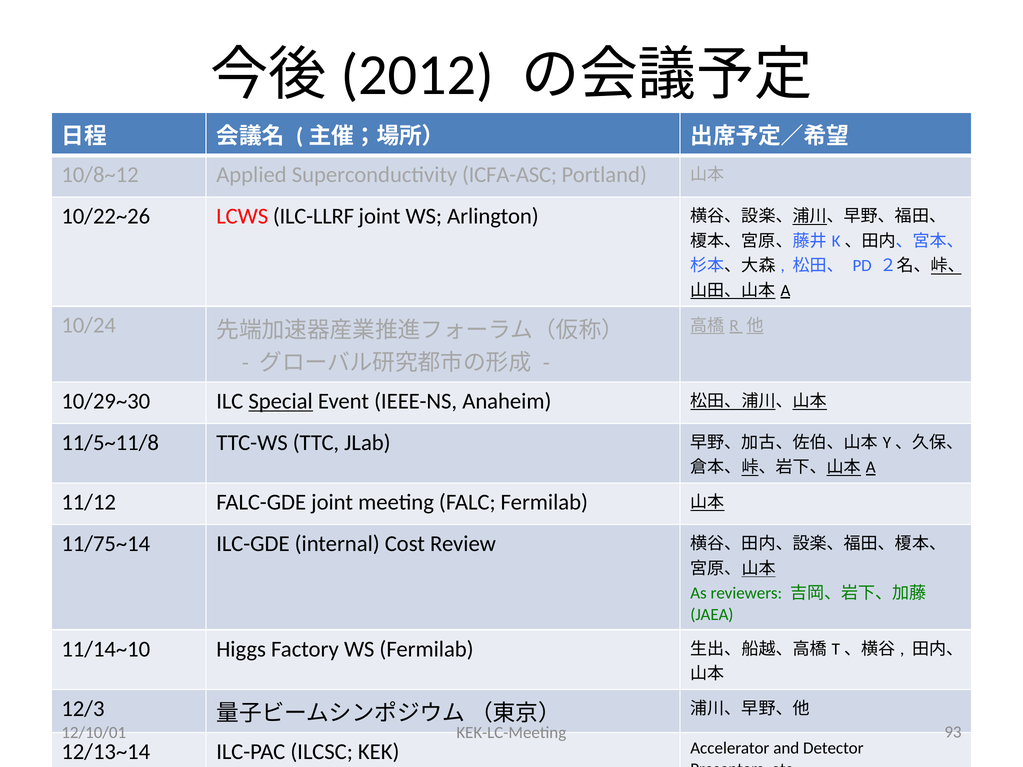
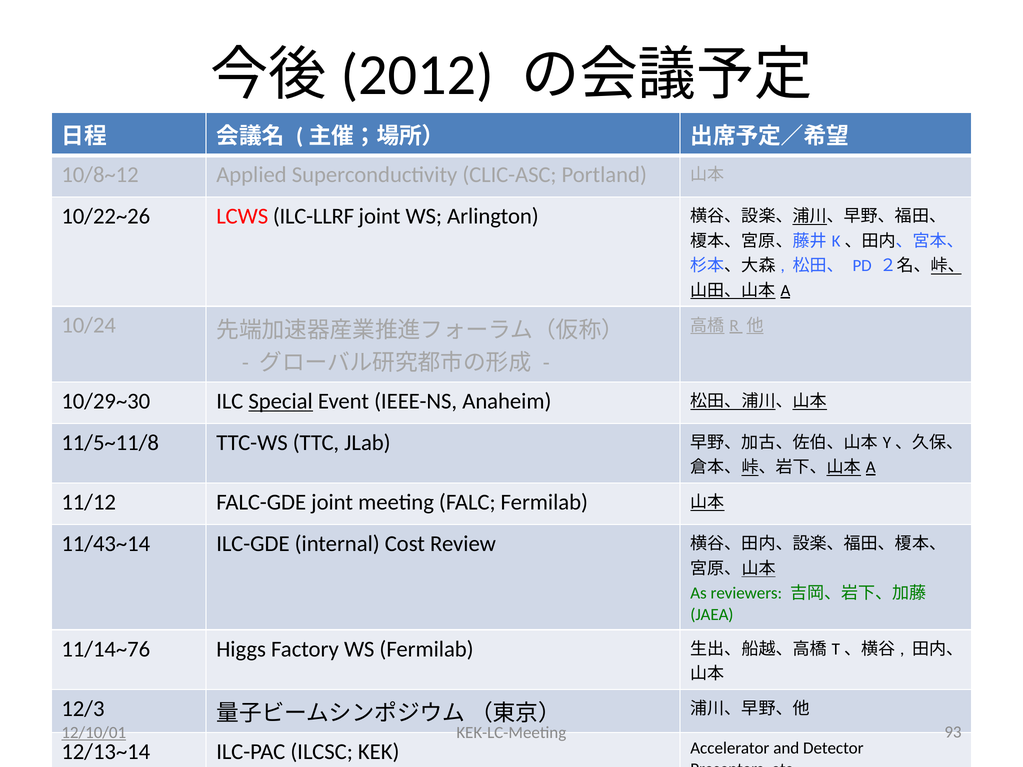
ICFA-ASC: ICFA-ASC -> CLIC-ASC (509, 175)
11/75~14: 11/75~14 -> 11/43~14 (106, 544)
11/14~10: 11/14~10 -> 11/14~76 (106, 649)
12/10/01 underline: none -> present (94, 733)
